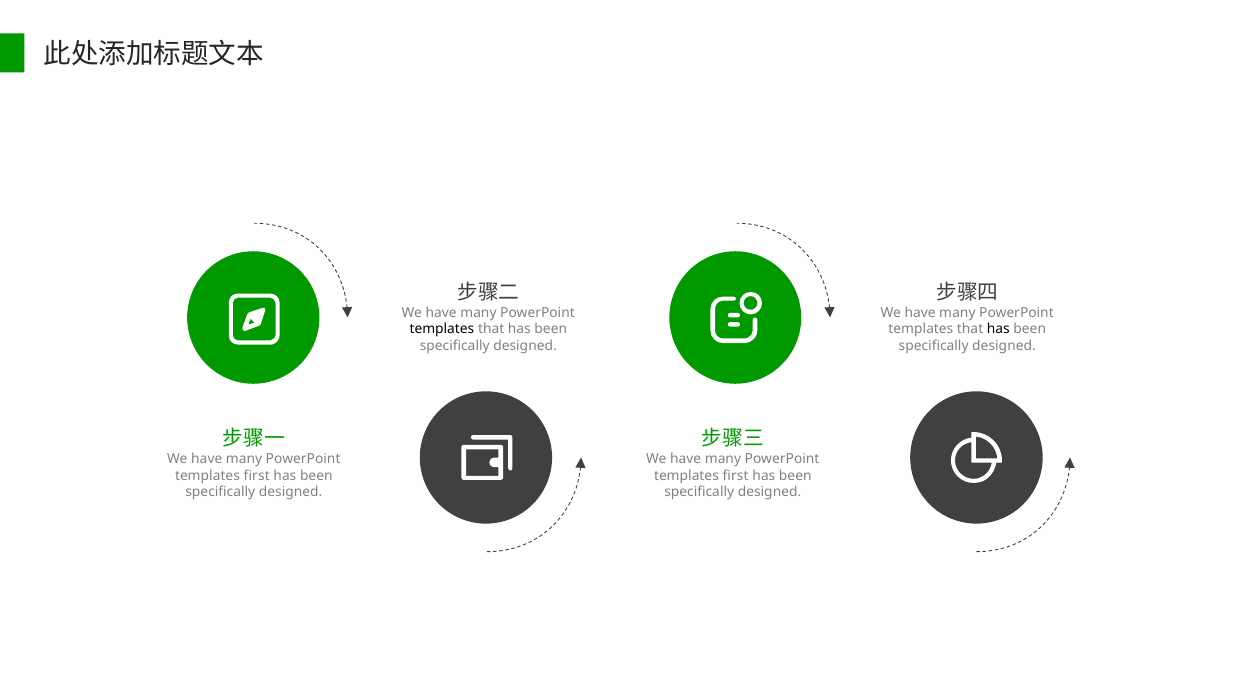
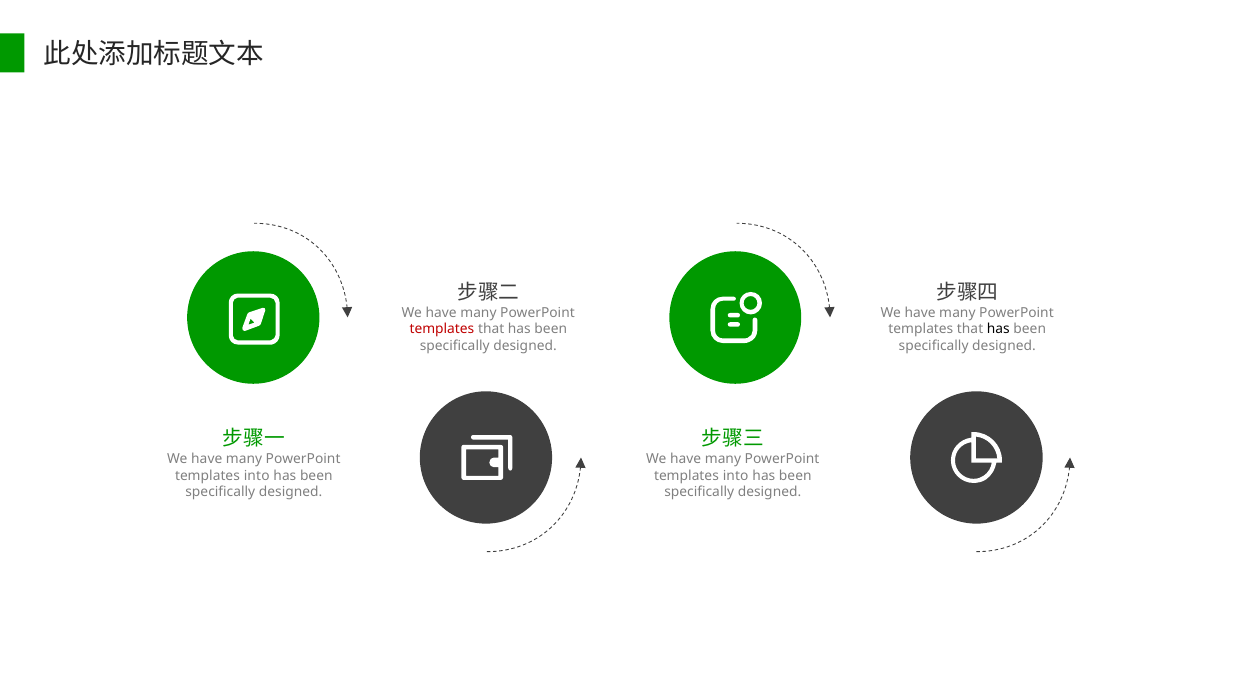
templates colour: black -> red (442, 329)
first: first -> into (257, 476)
first: first -> into (736, 476)
